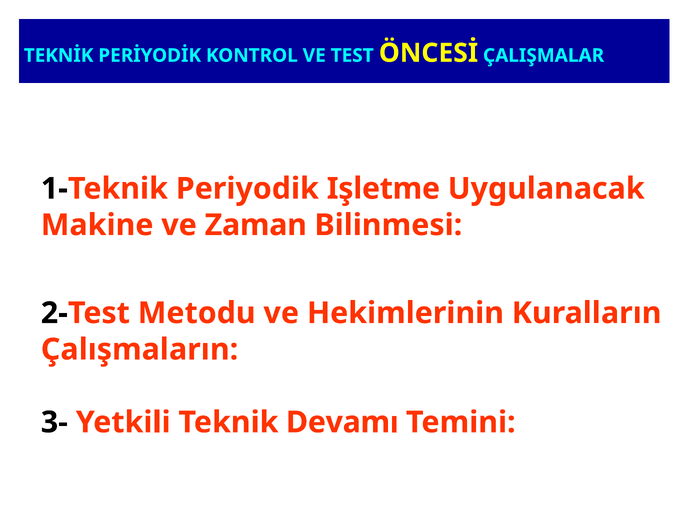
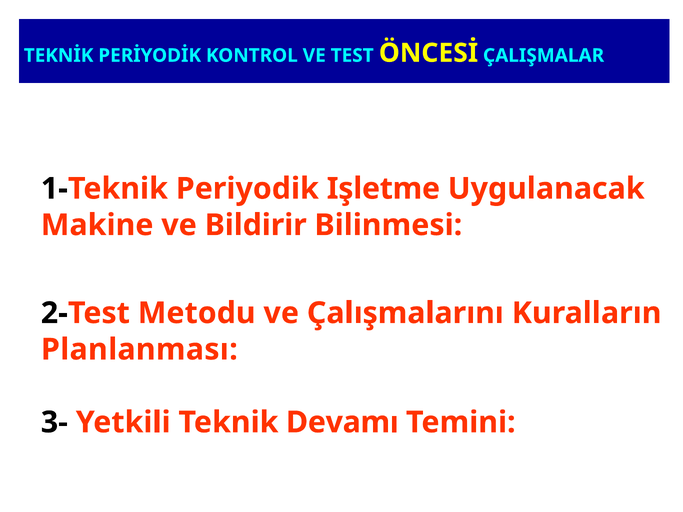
Zaman: Zaman -> Bildirir (256, 225)
Hekimlerinin: Hekimlerinin -> Çalışmalarını (405, 313)
Çalışmaların: Çalışmaların -> Planlanması (139, 350)
